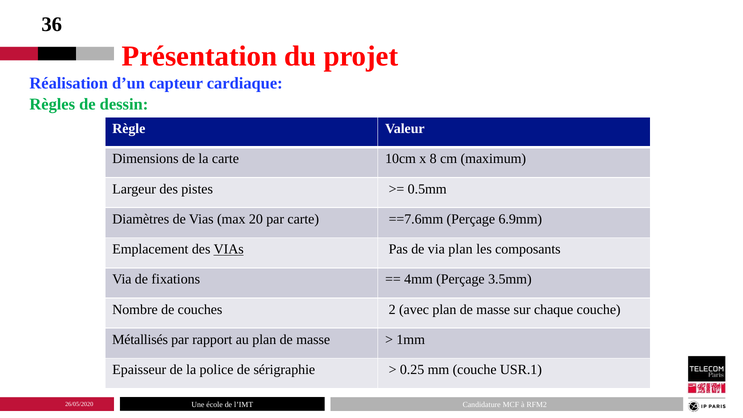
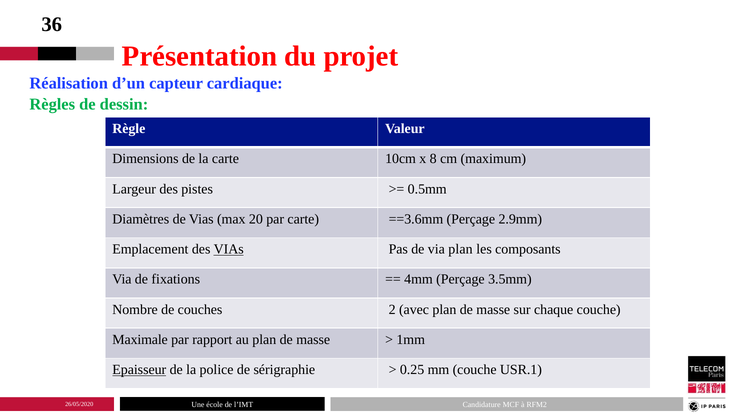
==7.6mm: ==7.6mm -> ==3.6mm (416, 219)
6.9mm: 6.9mm -> 2.9mm (520, 219)
Métallisés: Métallisés -> Maximale (140, 340)
Epaisseur underline: none -> present (139, 370)
